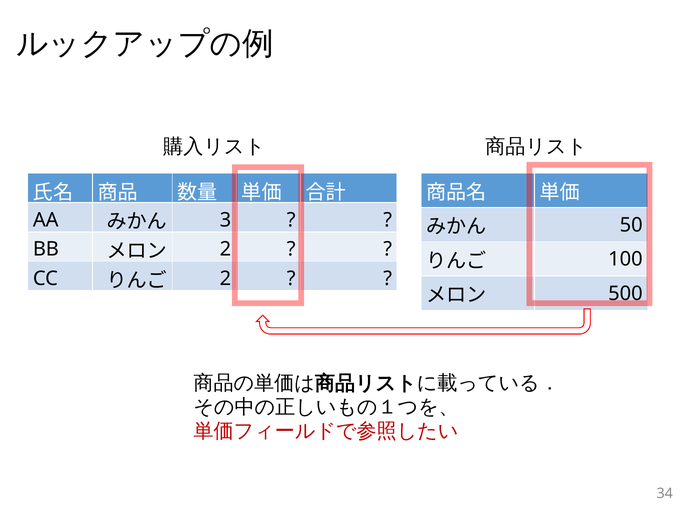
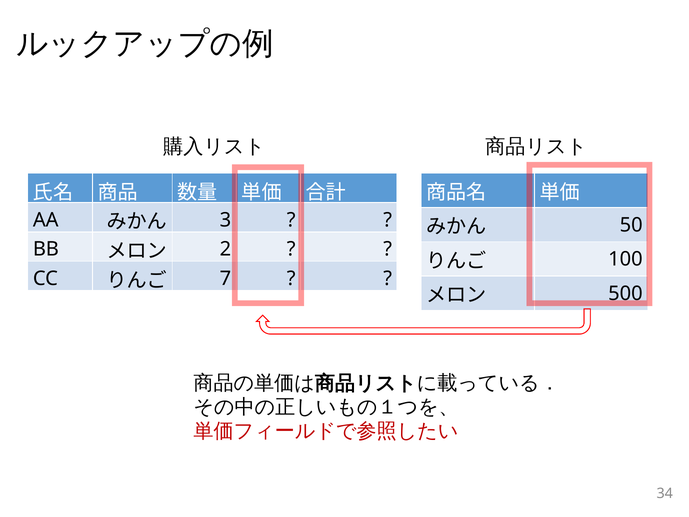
2: 2 -> 7 (225, 279)
